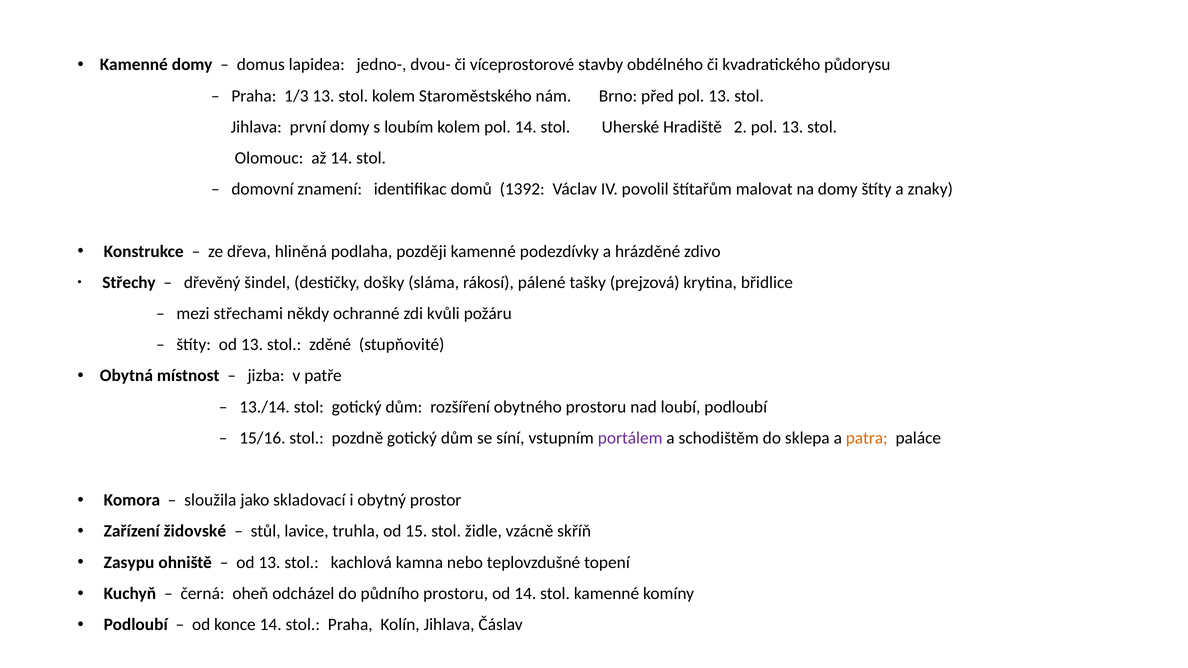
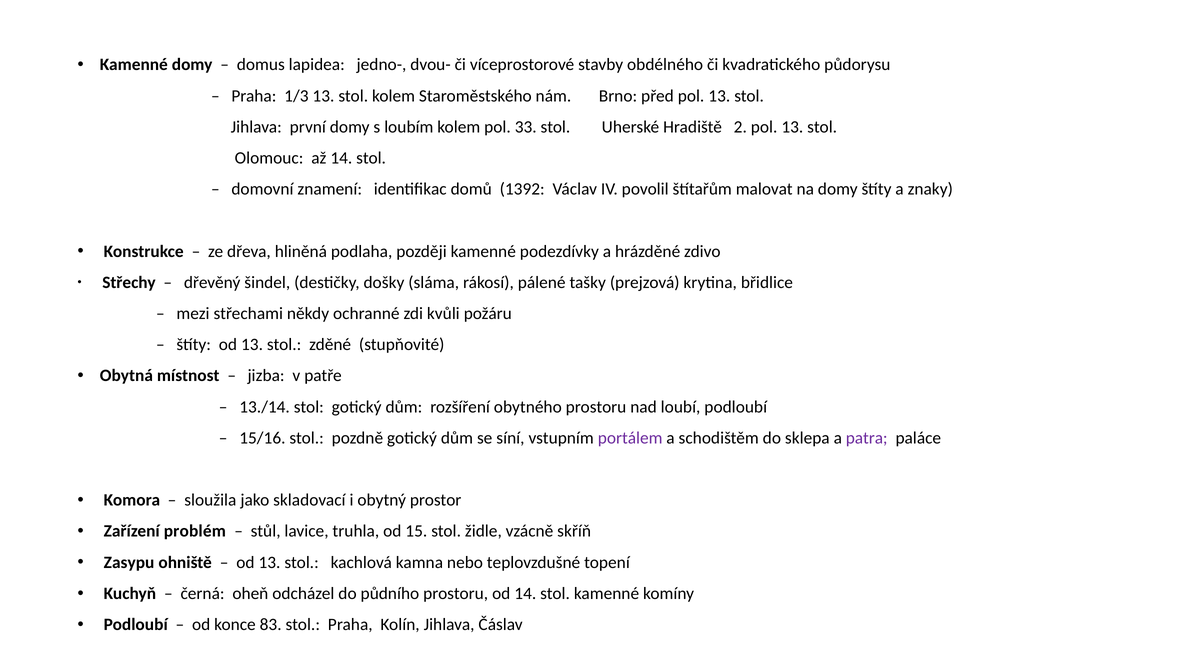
pol 14: 14 -> 33 (526, 127)
patra colour: orange -> purple (867, 438)
židovské: židovské -> problém (195, 531)
konce 14: 14 -> 83 (271, 625)
